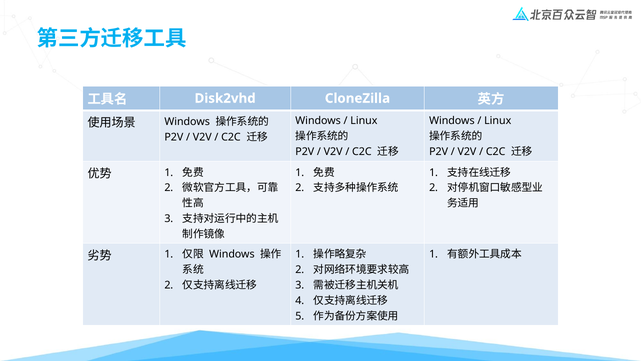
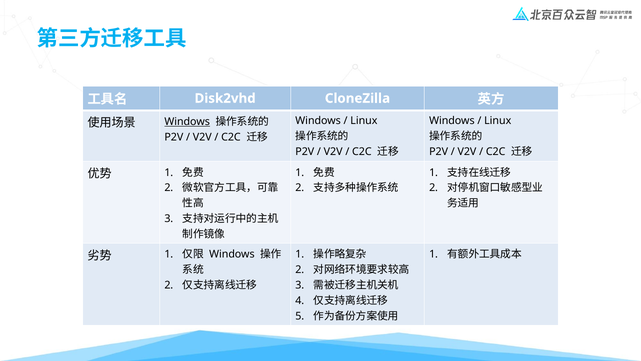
Windows underline: none -> present (187, 122)
